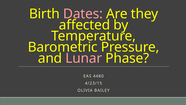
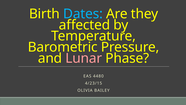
Dates colour: pink -> light blue (83, 14)
